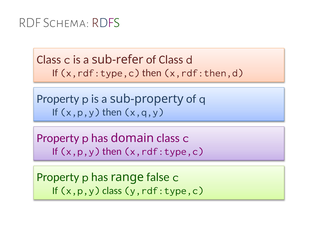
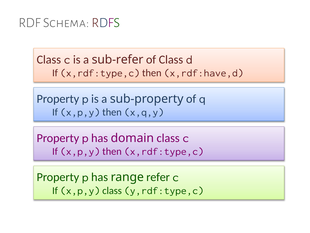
x,rdf:then,d: x,rdf:then,d -> x,rdf:have,d (204, 73)
false: false -> refer (158, 177)
